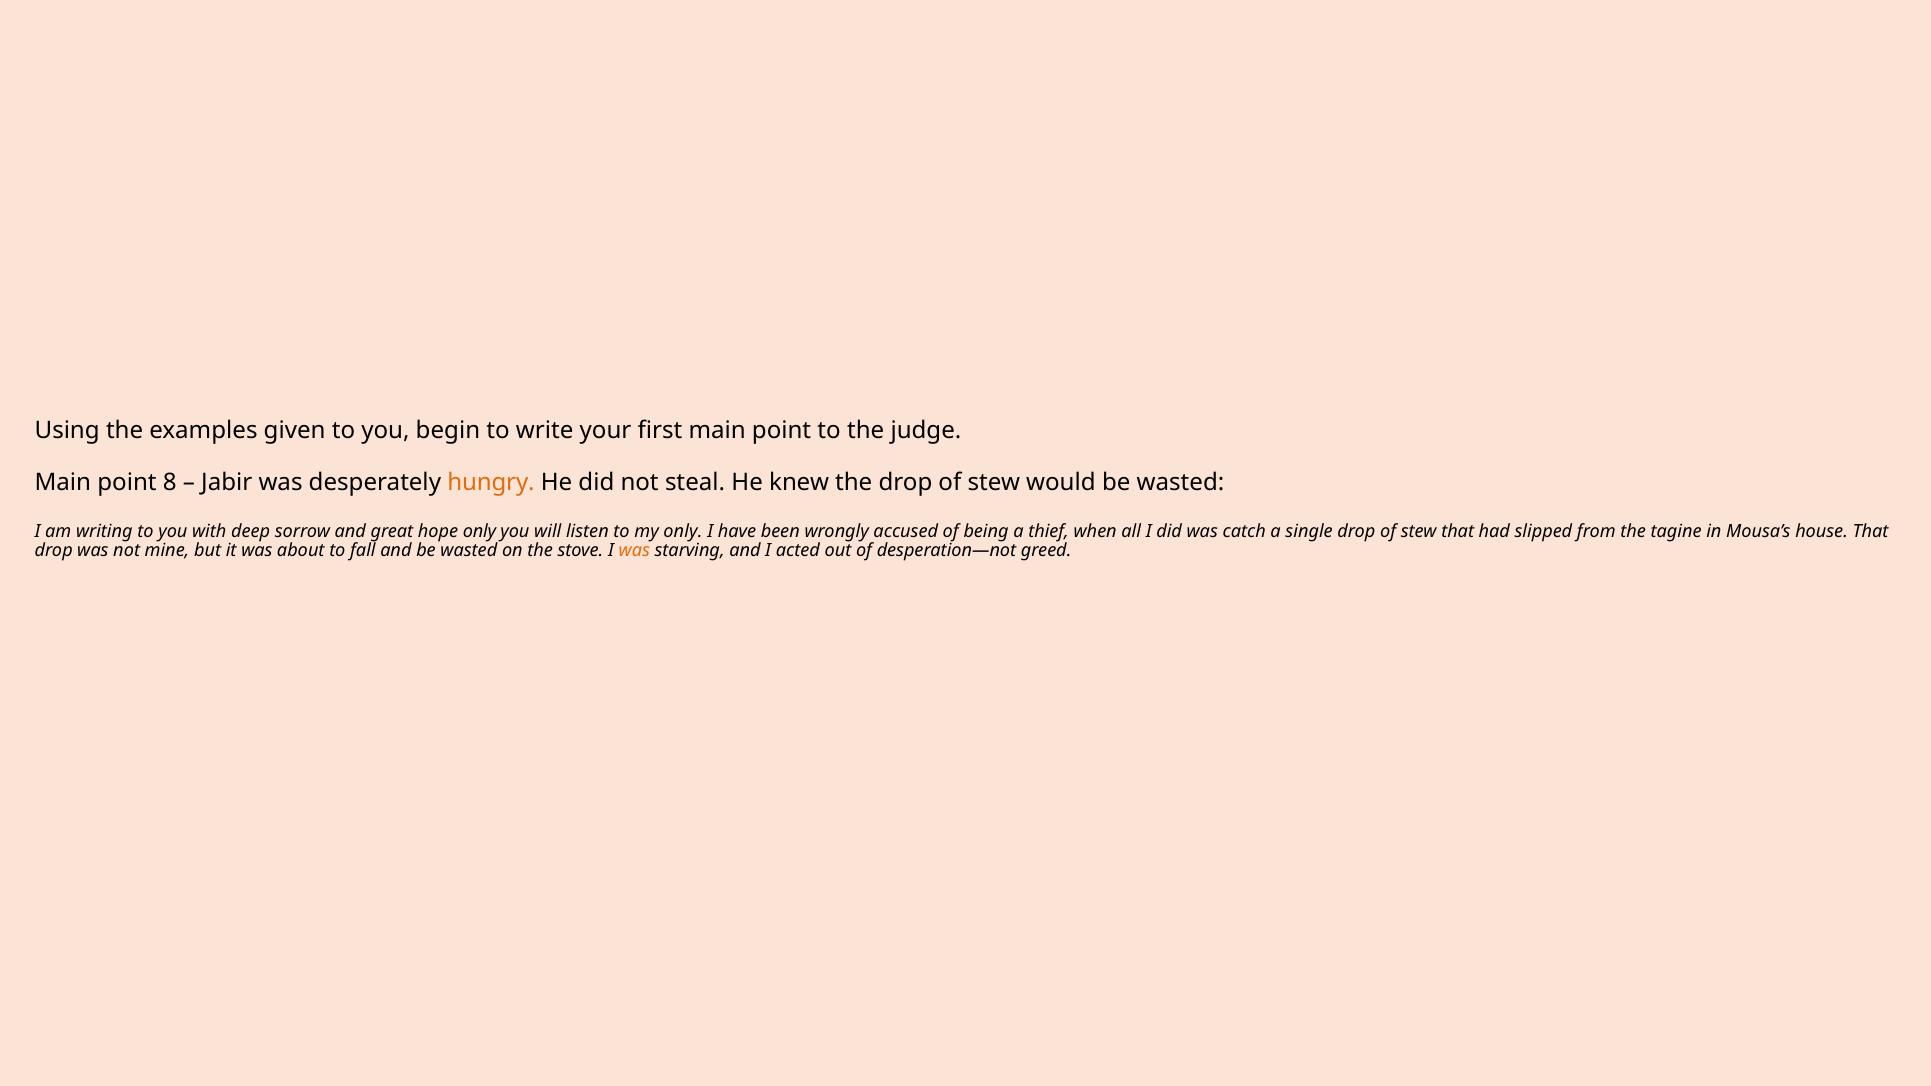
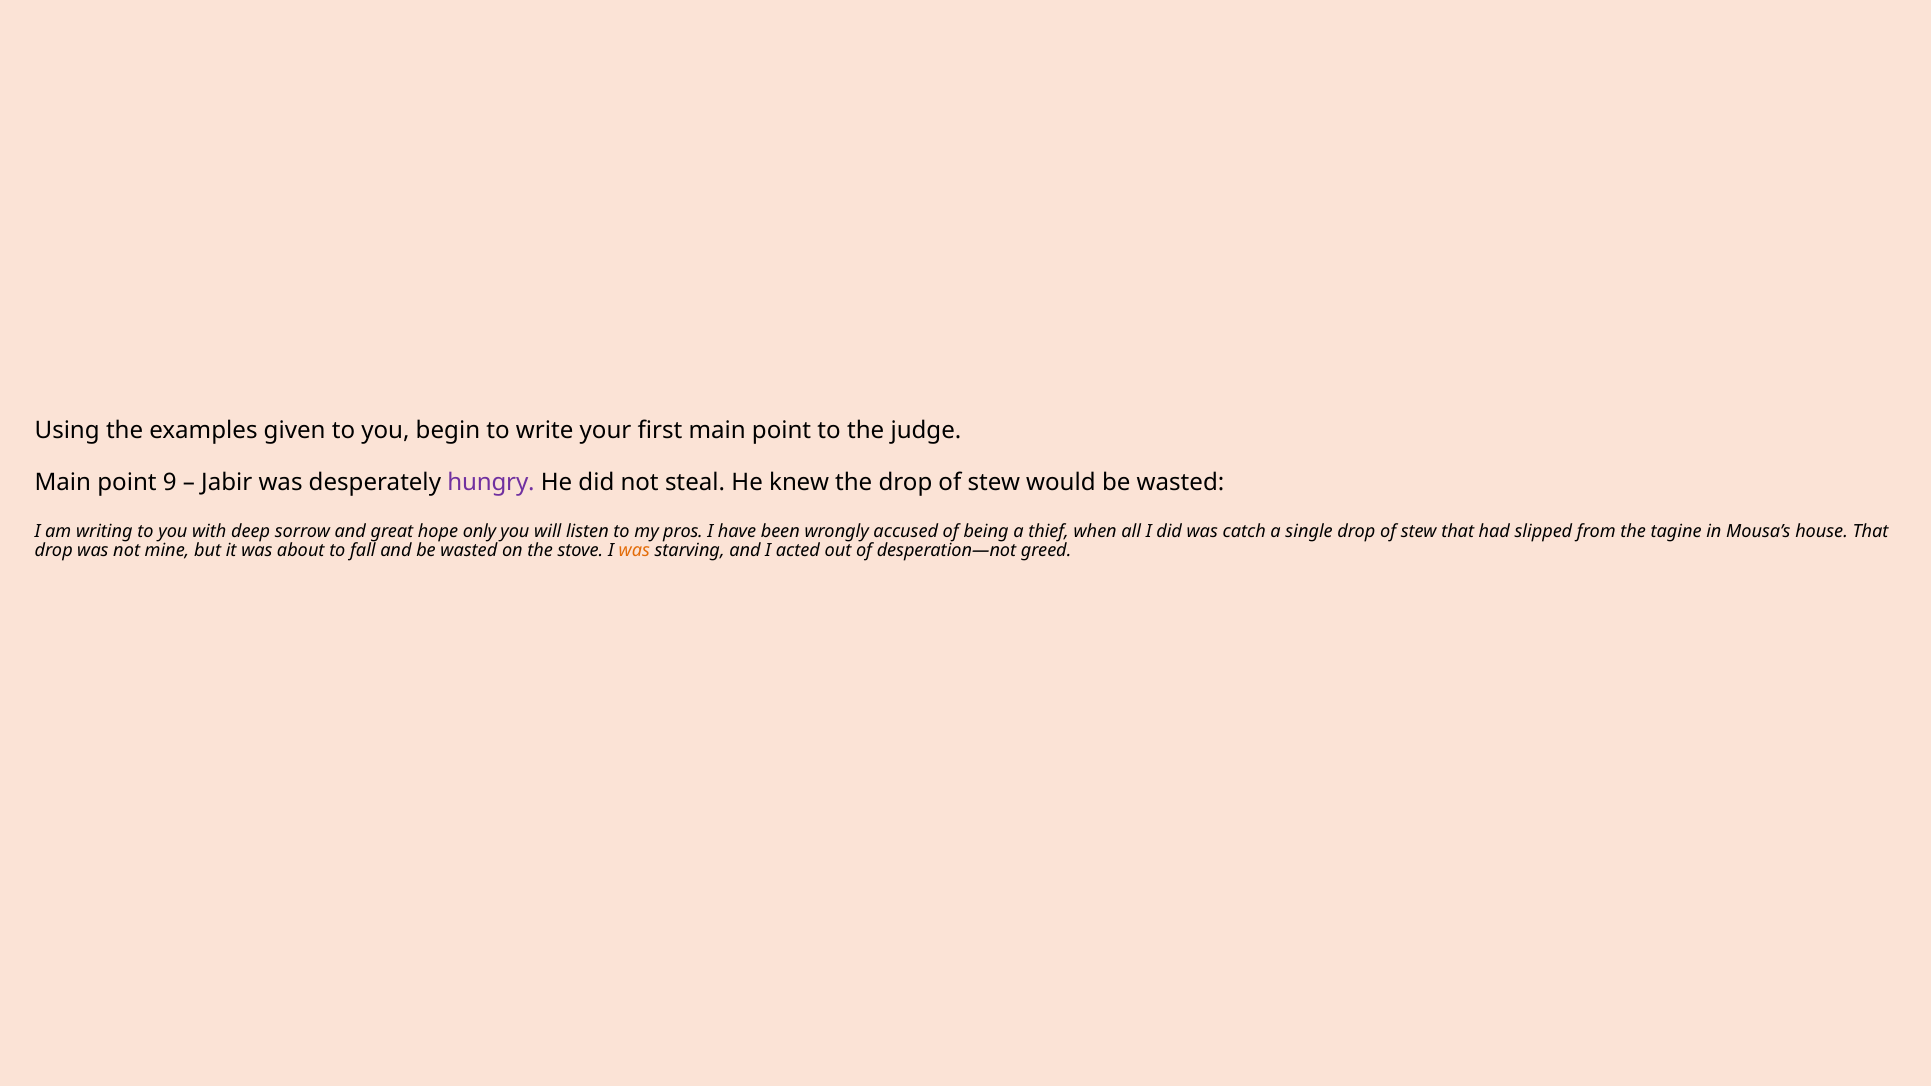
8: 8 -> 9 (170, 482)
hungry colour: orange -> purple (491, 482)
my only: only -> pros (683, 531)
